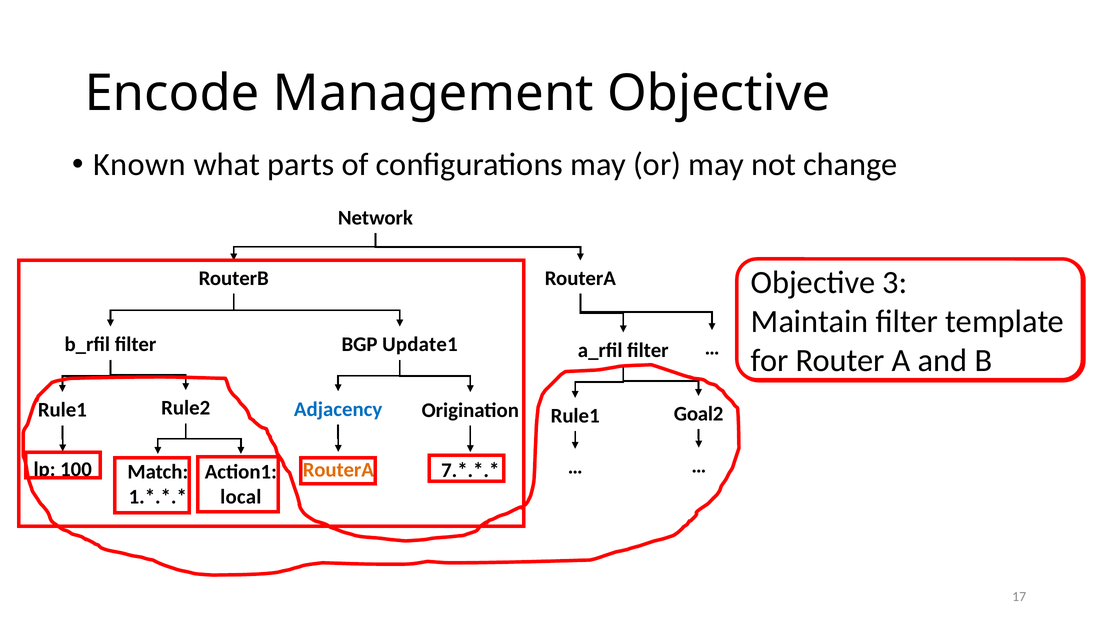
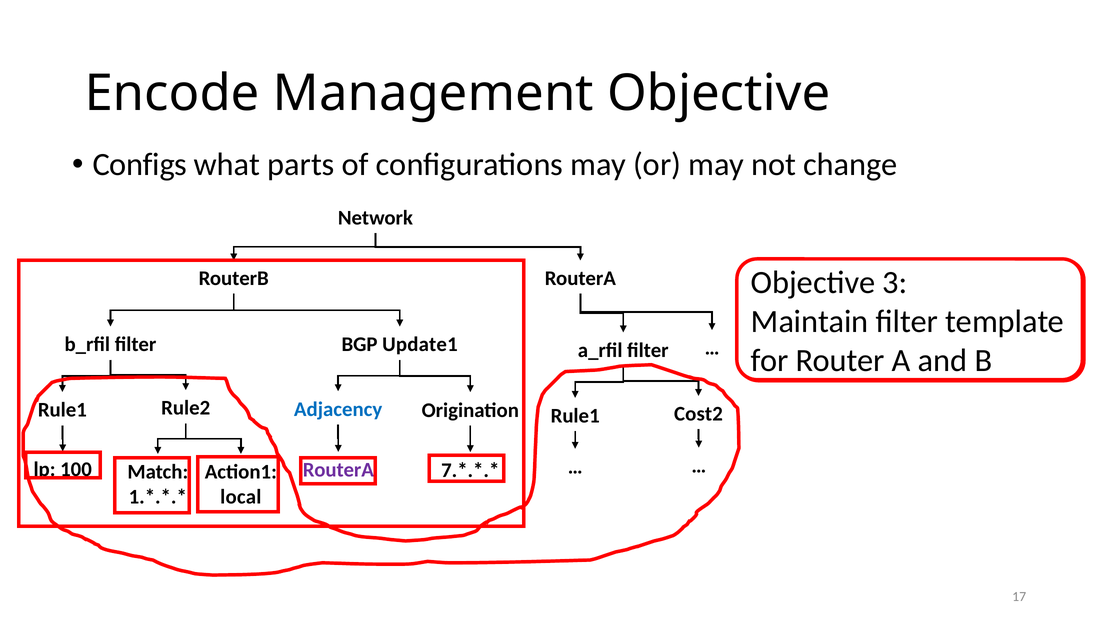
Known: Known -> Configs (140, 165)
Goal2: Goal2 -> Cost2 (698, 414)
RouterA colour: orange -> purple (338, 470)
